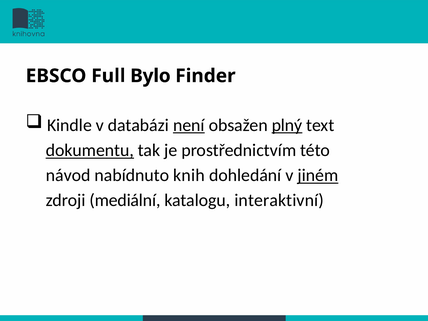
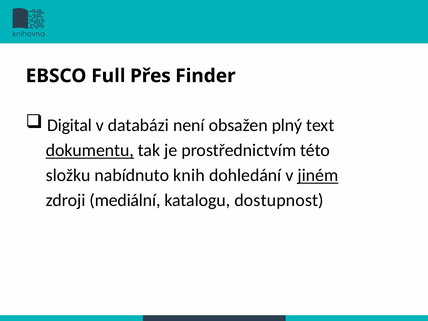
Bylo: Bylo -> Přes (150, 76)
Kindle: Kindle -> Digital (70, 125)
není underline: present -> none (189, 125)
plný underline: present -> none (287, 125)
návod: návod -> složku (68, 175)
interaktivní: interaktivní -> dostupnost (279, 200)
